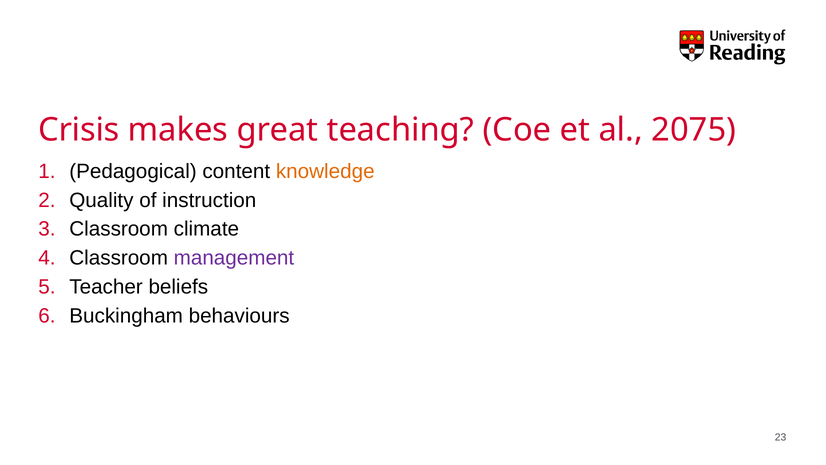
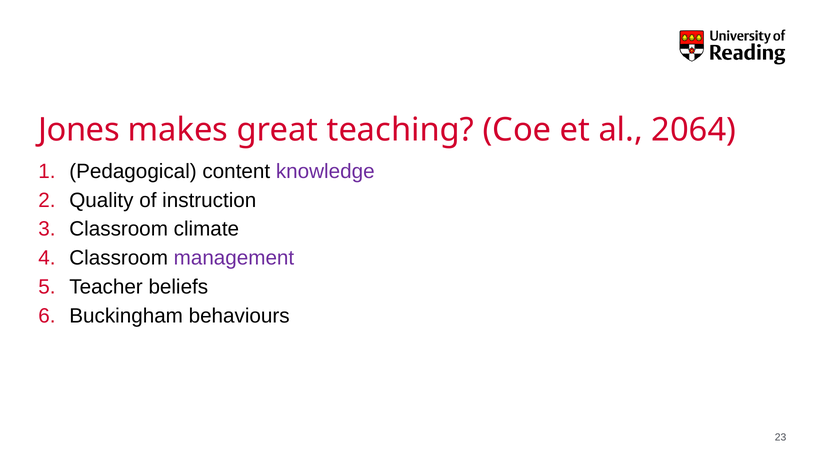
Crisis: Crisis -> Jones (79, 130)
2075: 2075 -> 2064 (694, 130)
knowledge colour: orange -> purple (325, 171)
